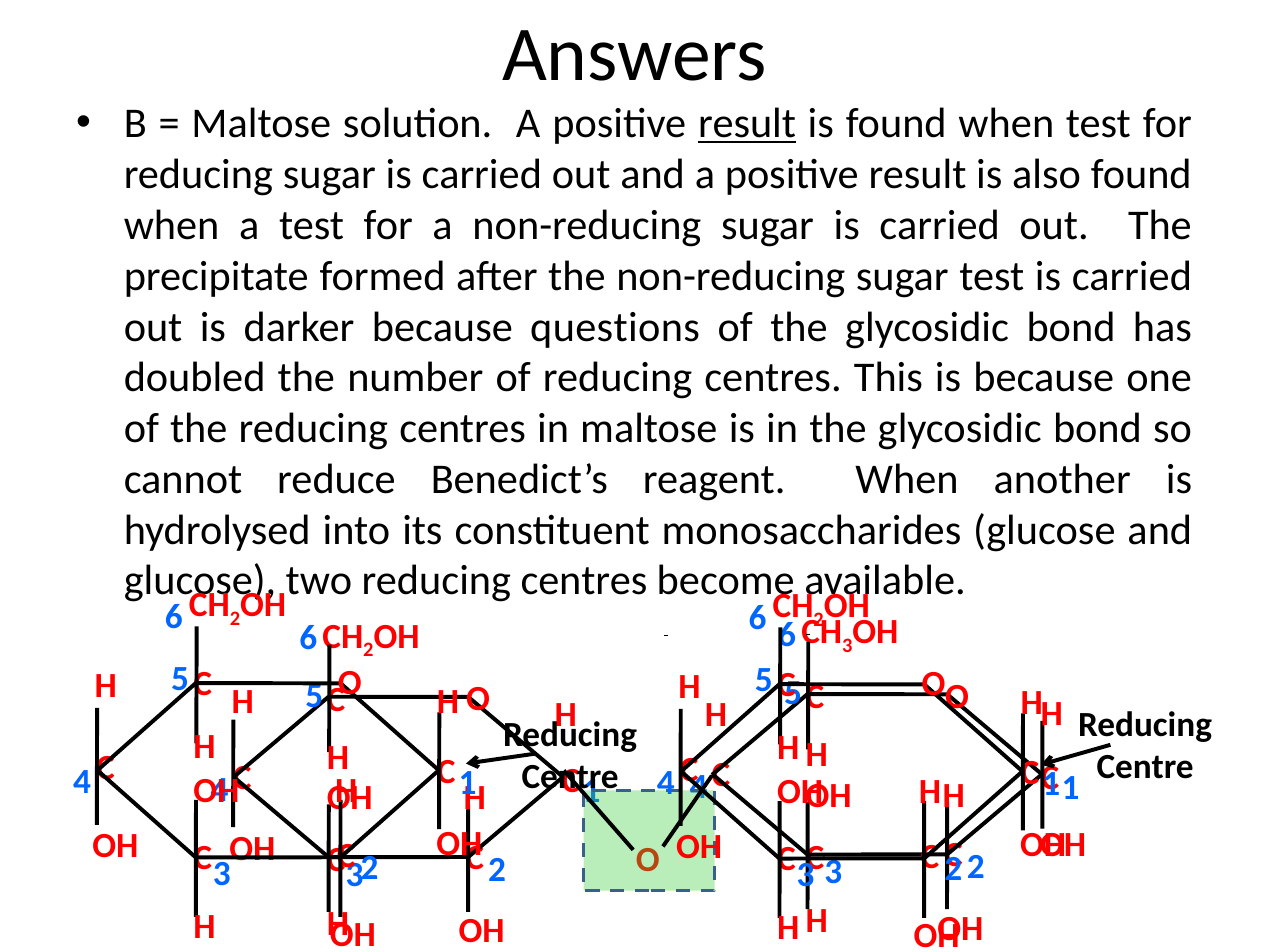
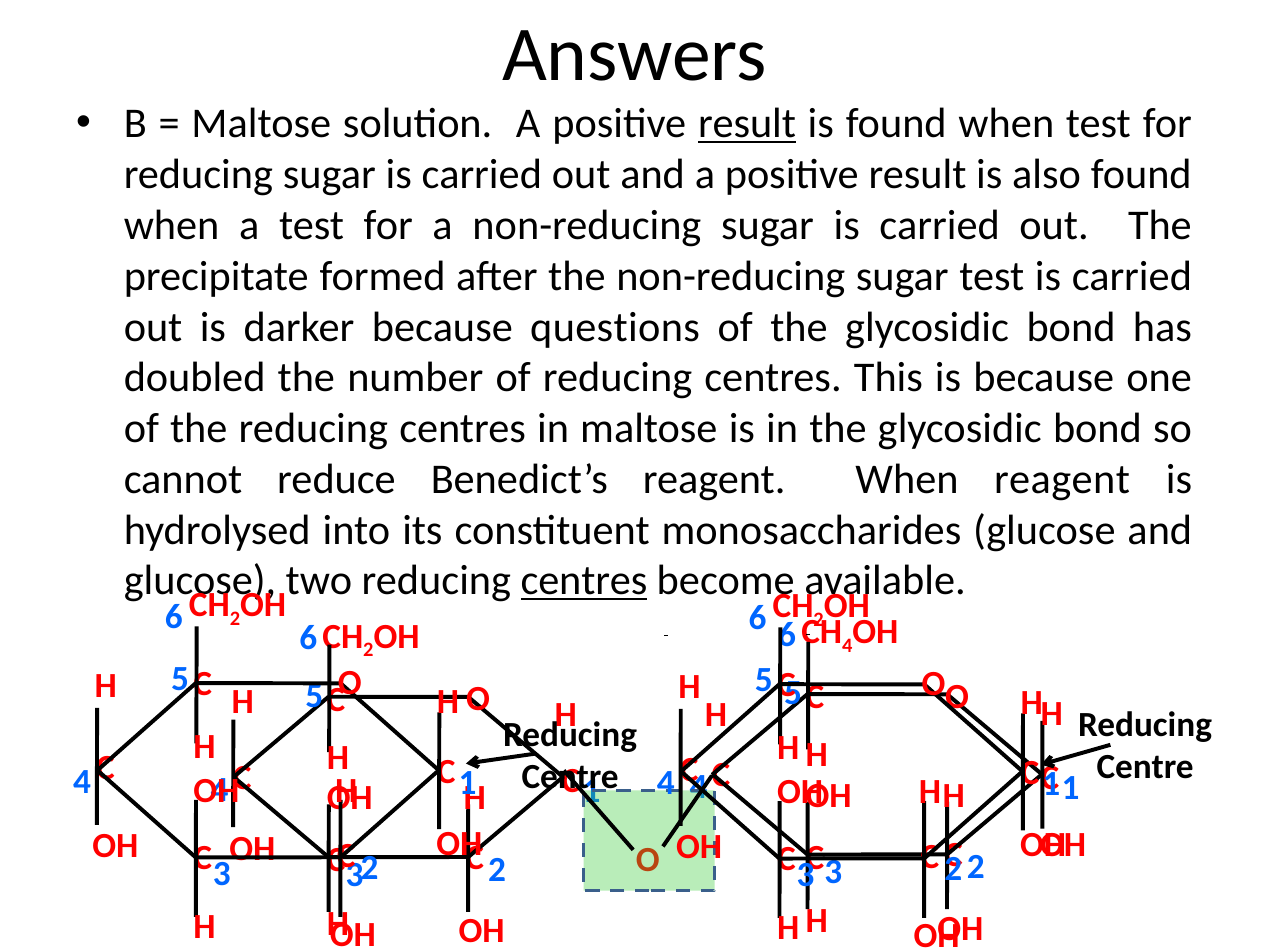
When another: another -> reagent (1062, 479)
centres underline: none -> present (584, 581)
3: 3 -> 4 (847, 645)
